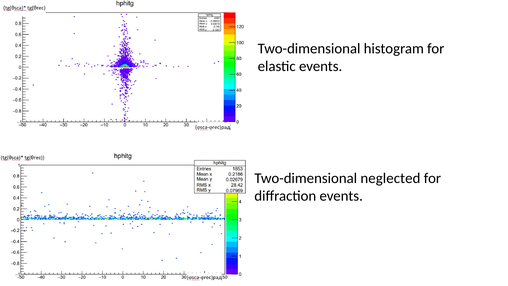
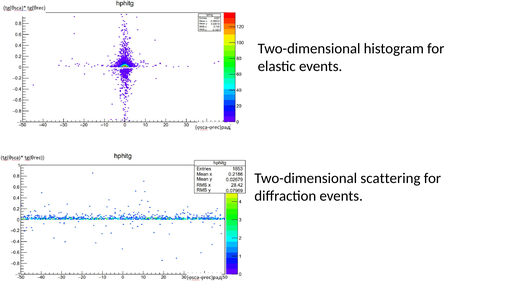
neglected: neglected -> scattering (390, 178)
